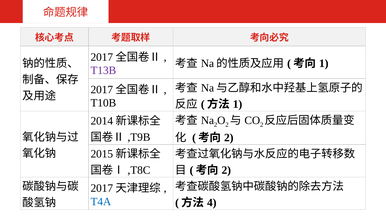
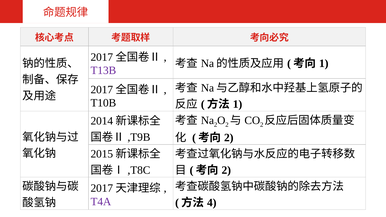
T4A colour: blue -> purple (101, 202)
